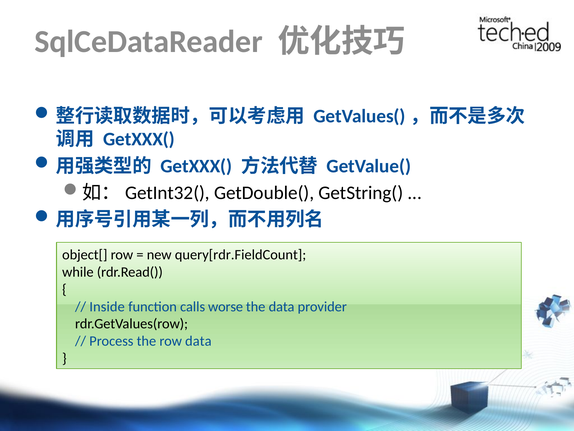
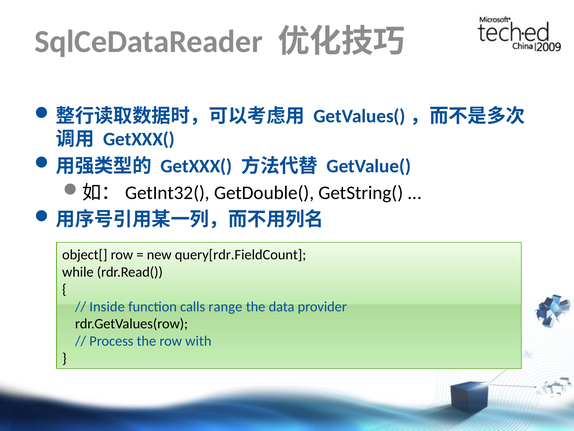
worse: worse -> range (225, 306)
row data: data -> with (198, 341)
